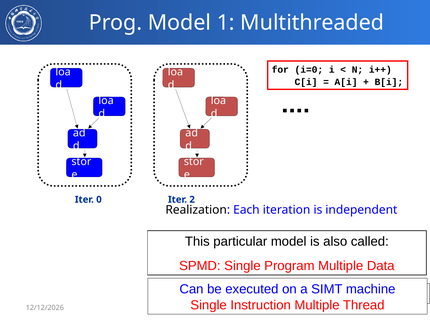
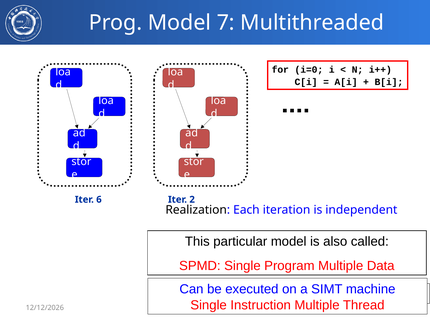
1: 1 -> 7 (226, 23)
0: 0 -> 6 (99, 199)
